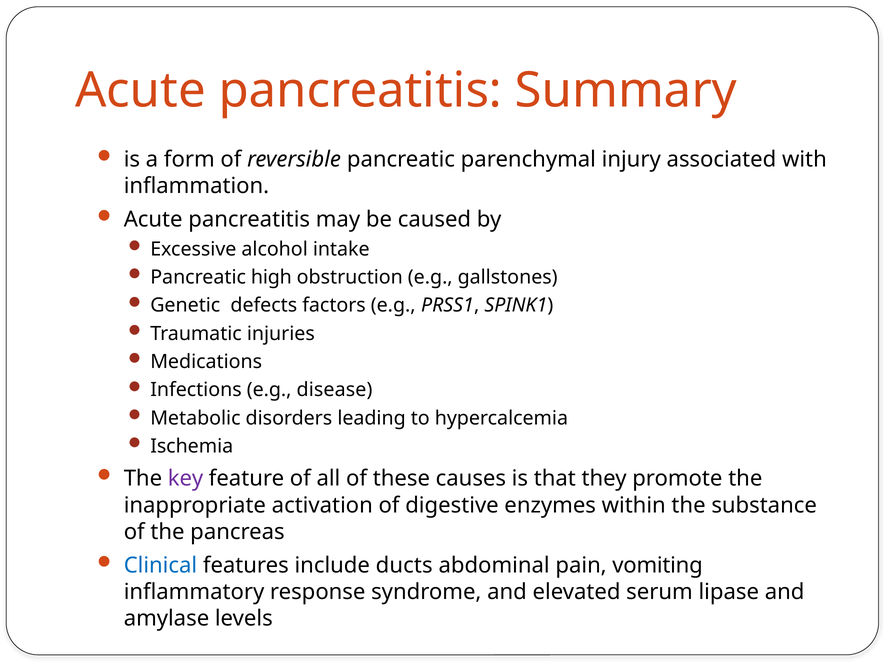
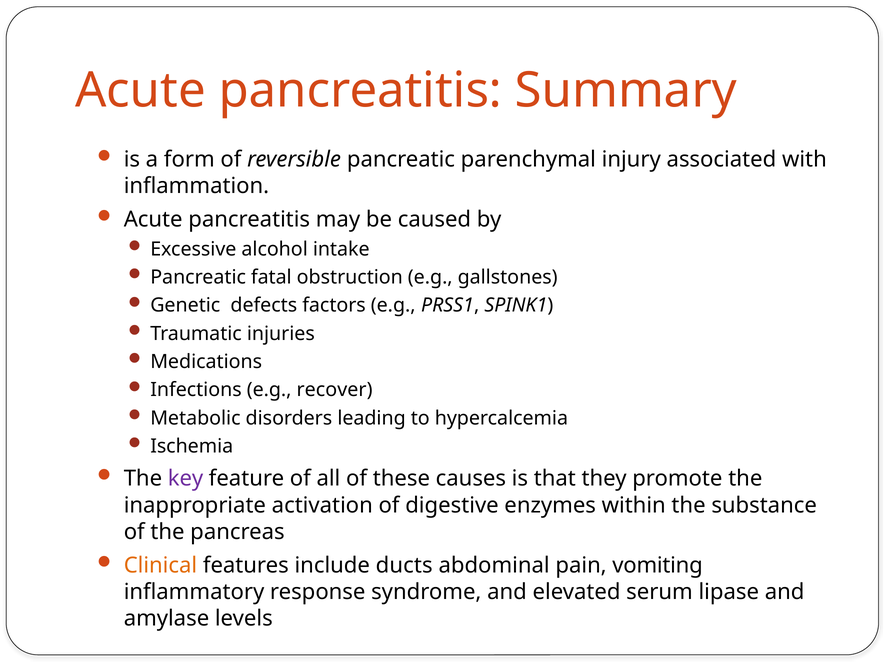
high: high -> fatal (271, 277)
disease: disease -> recover (335, 390)
Clinical colour: blue -> orange (160, 565)
